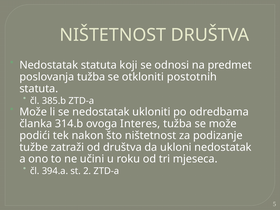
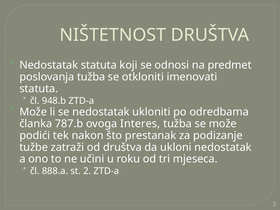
postotnih: postotnih -> imenovati (192, 77)
385.b: 385.b -> 948.b (54, 101)
314.b: 314.b -> 787.b (69, 124)
što ništetnost: ništetnost -> prestanak (151, 135)
394.a: 394.a -> 888.a (55, 171)
